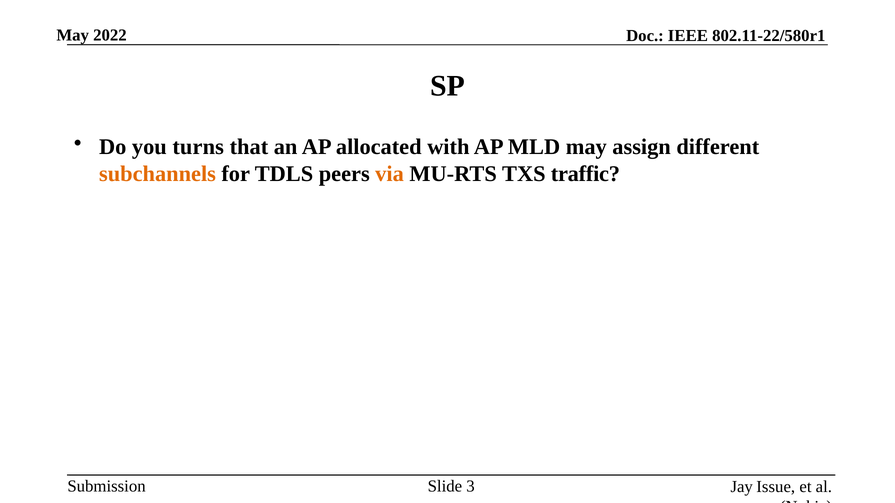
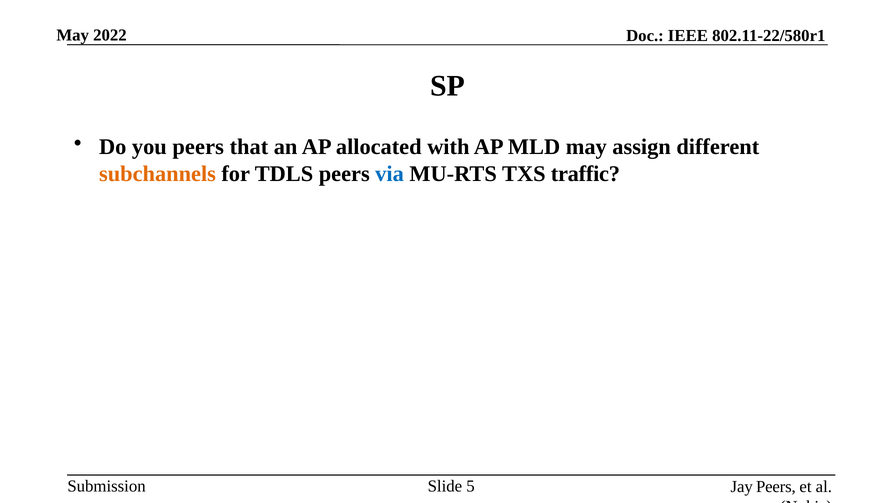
you turns: turns -> peers (198, 147)
via colour: orange -> blue (390, 174)
3: 3 -> 5 (470, 487)
Jay Issue: Issue -> Peers (776, 487)
